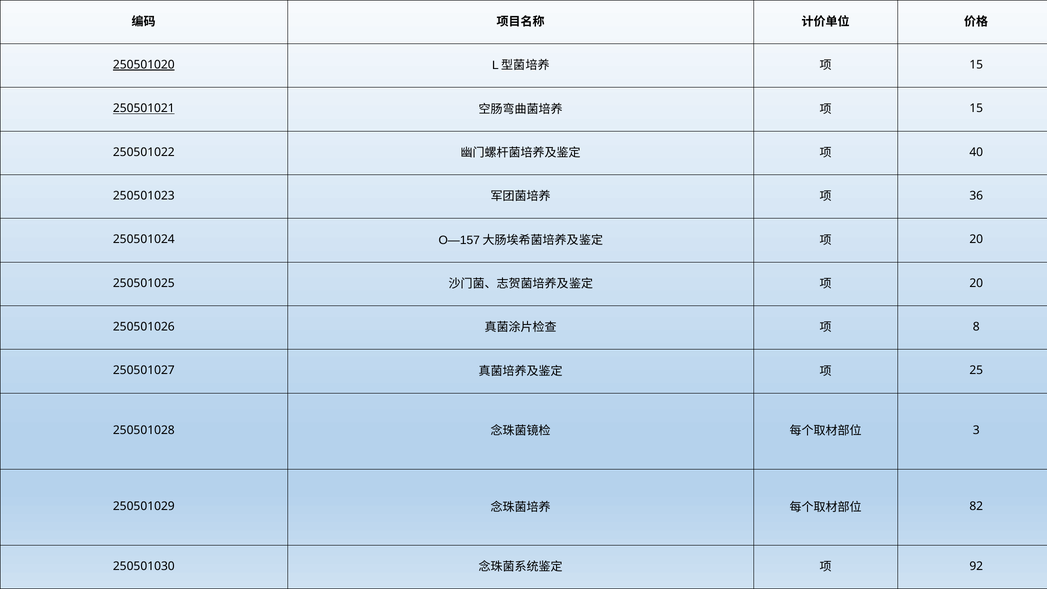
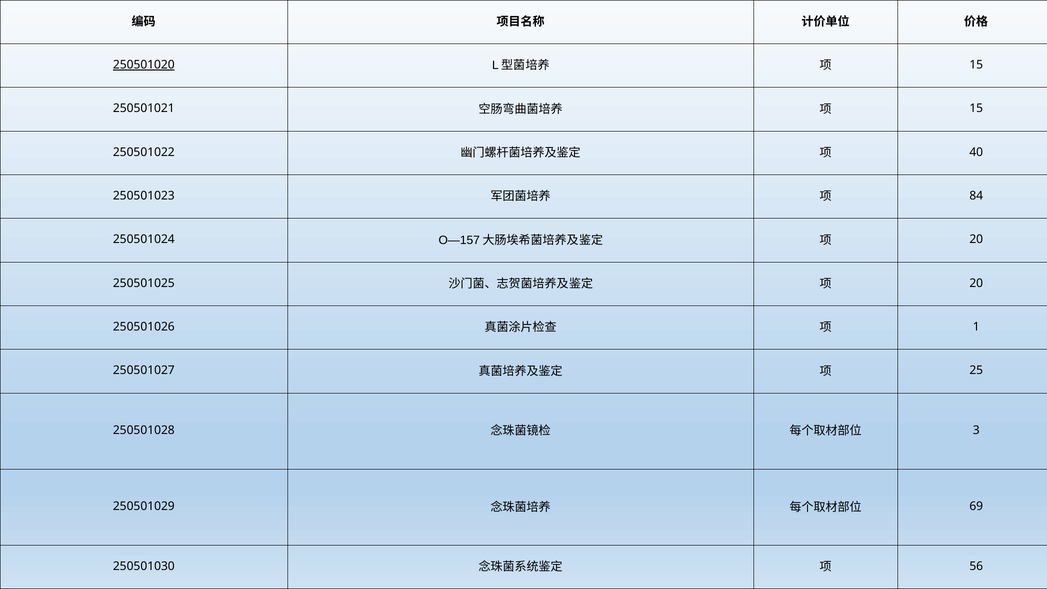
250501021 underline: present -> none (144, 108)
36: 36 -> 84 (976, 196)
8: 8 -> 1 (976, 327)
82: 82 -> 69 (976, 506)
92: 92 -> 56 (976, 566)
